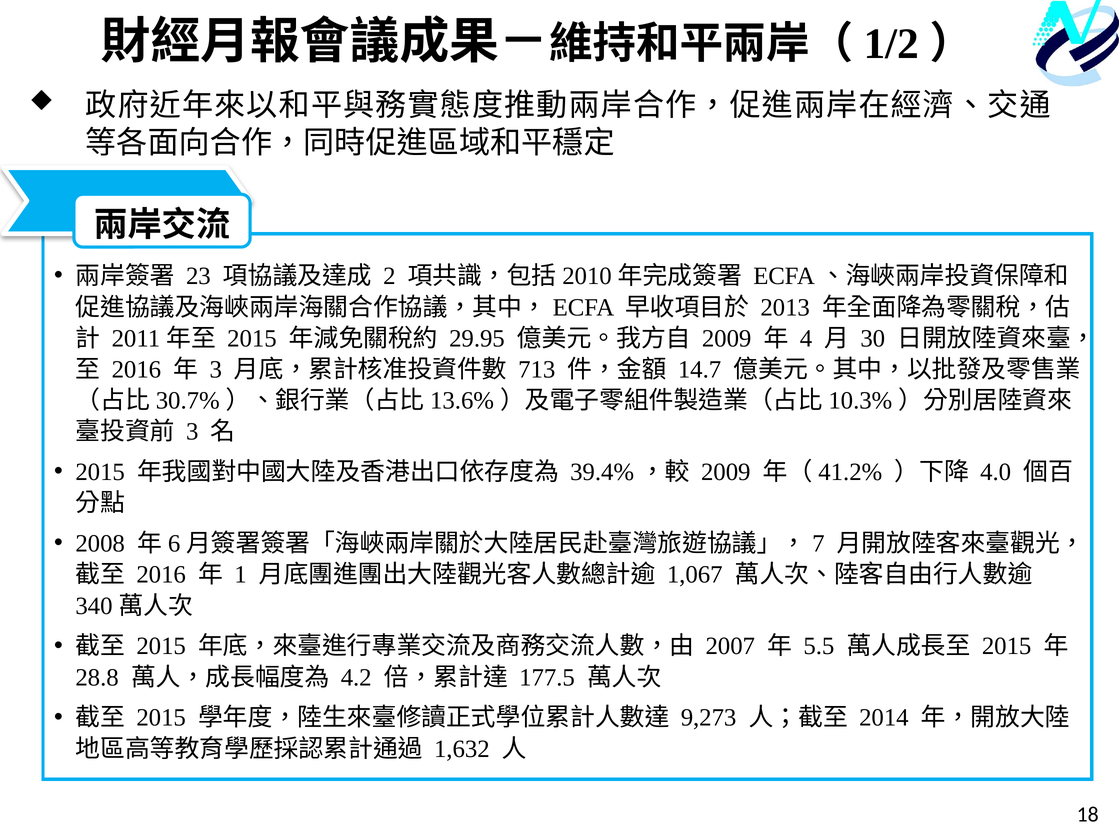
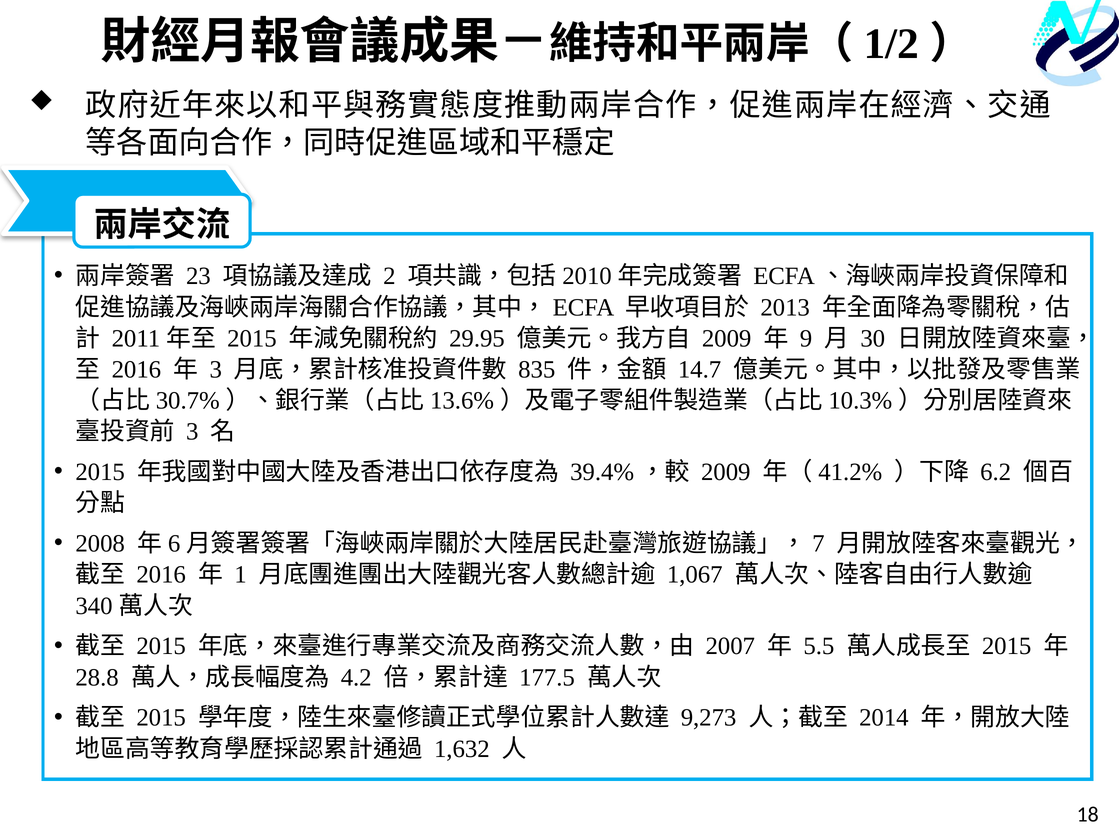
4: 4 -> 9 (806, 339)
713: 713 -> 835 (537, 370)
4.0: 4.0 -> 6.2 (996, 472)
